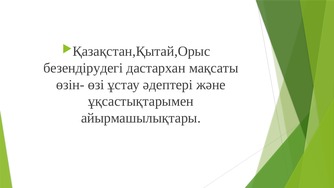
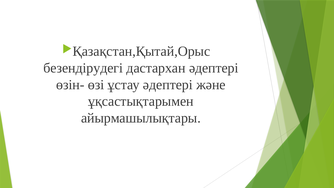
дастархан мақсаты: мақсаты -> әдептері (214, 68)
